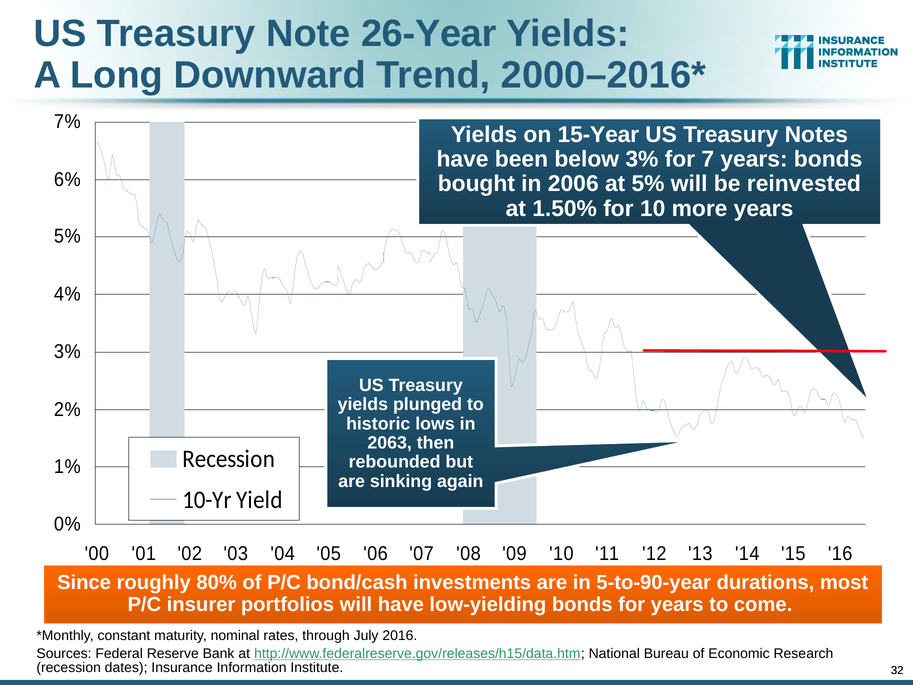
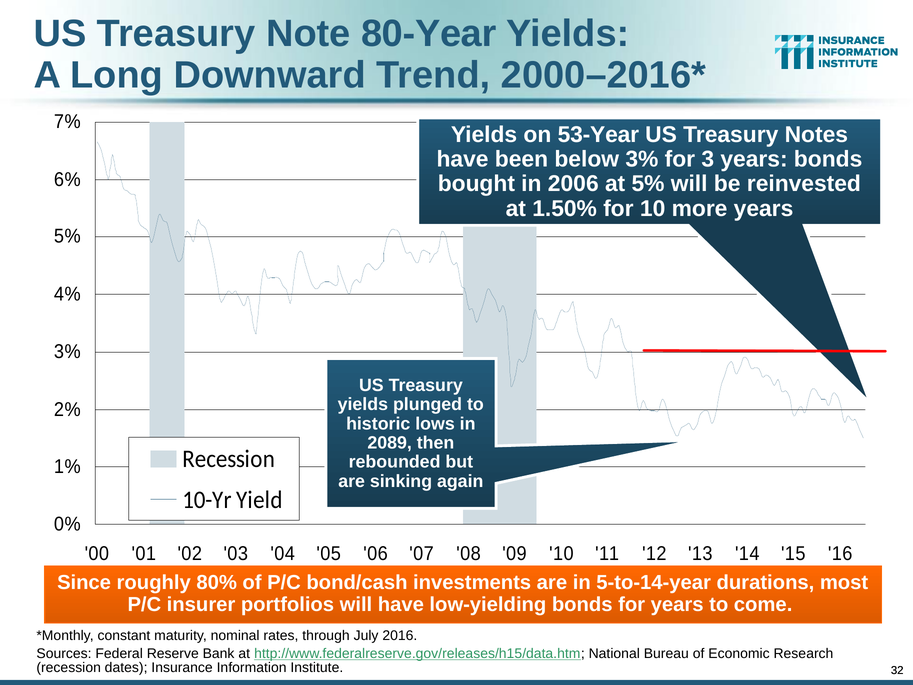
26-Year: 26-Year -> 80-Year (429, 34)
15-Year: 15-Year -> 53-Year (598, 134)
7: 7 -> 3 (708, 159)
2063: 2063 -> 2089 (390, 443)
5-to-90-year: 5-to-90-year -> 5-to-14-year (654, 582)
